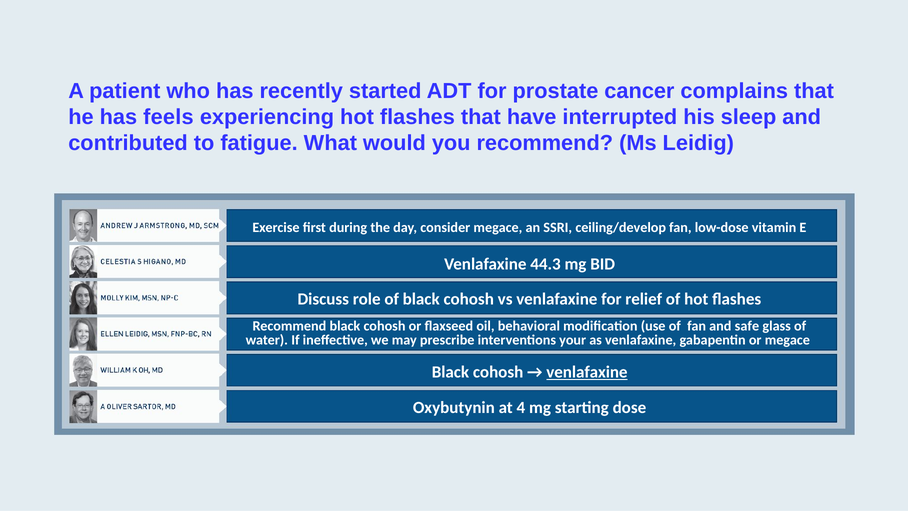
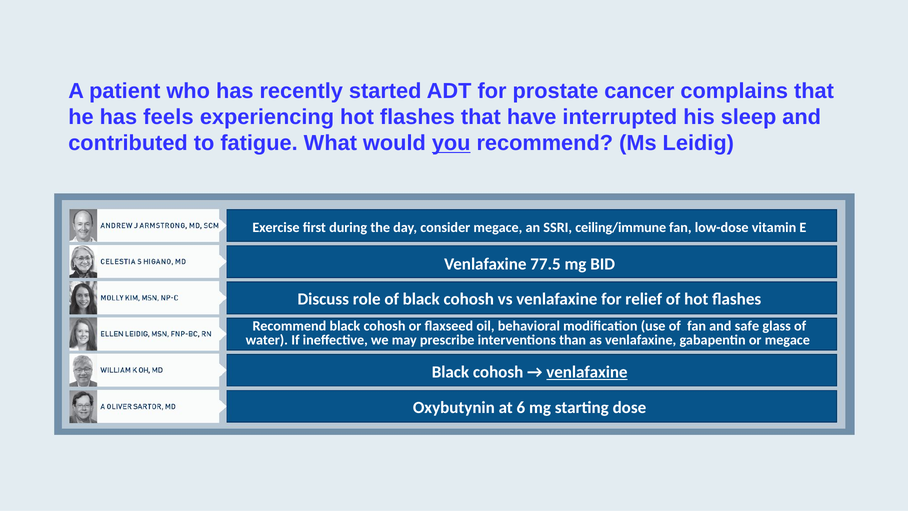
you underline: none -> present (451, 143)
ceiling/develop: ceiling/develop -> ceiling/immune (621, 227)
44.3: 44.3 -> 77.5 (545, 264)
your: your -> than (573, 340)
4: 4 -> 6 (521, 407)
